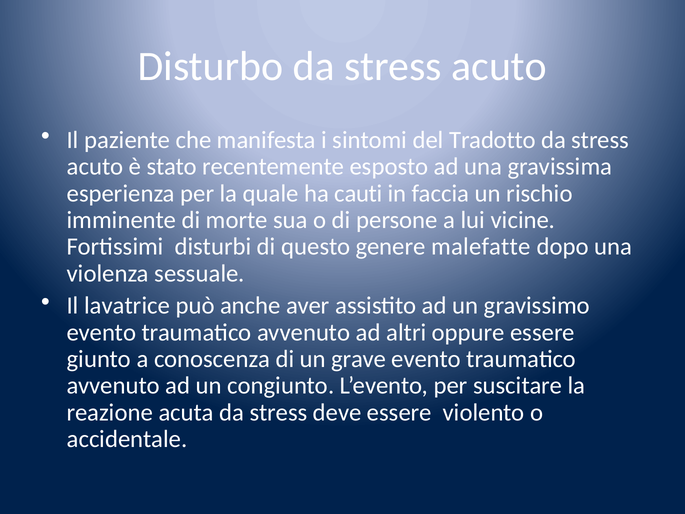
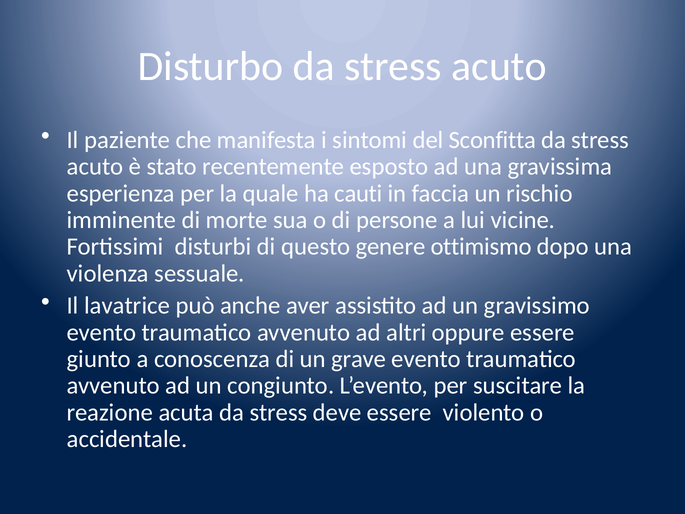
Tradotto: Tradotto -> Sconfitta (492, 140)
malefatte: malefatte -> ottimismo (481, 247)
